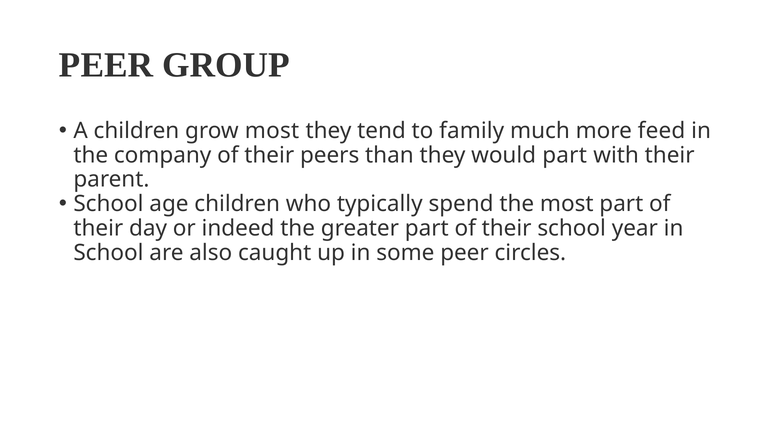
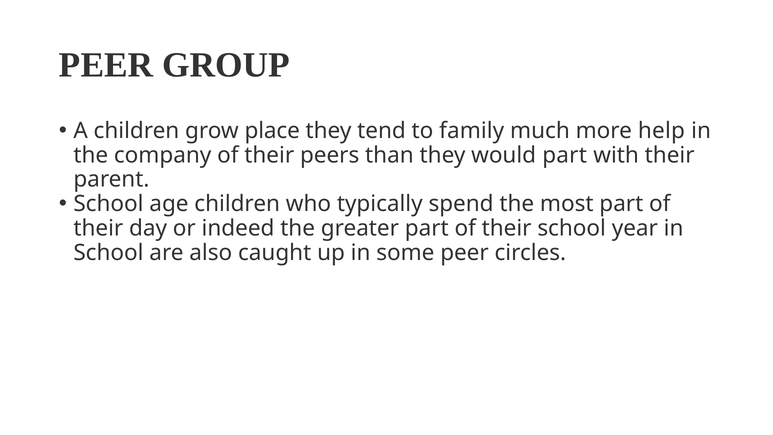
grow most: most -> place (272, 131)
feed: feed -> help (661, 131)
